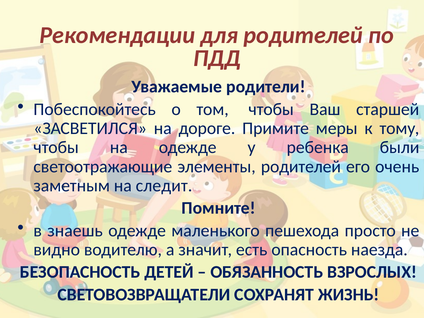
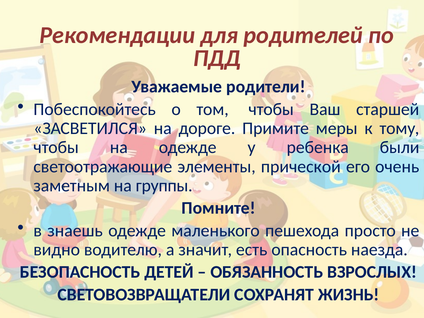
элементы родителей: родителей -> прической (301, 167)
следит: следит -> группы (164, 186)
